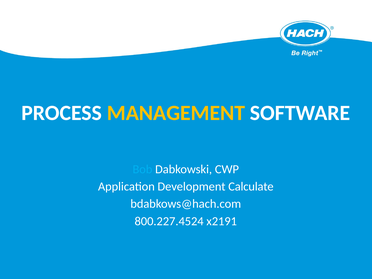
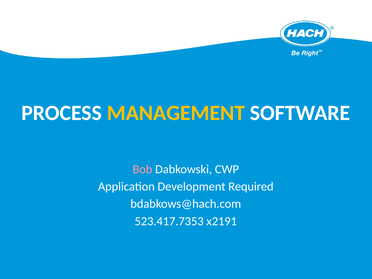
Bob colour: light blue -> pink (142, 169)
Calculate: Calculate -> Required (251, 187)
800.227.4524: 800.227.4524 -> 523.417.7353 (169, 221)
